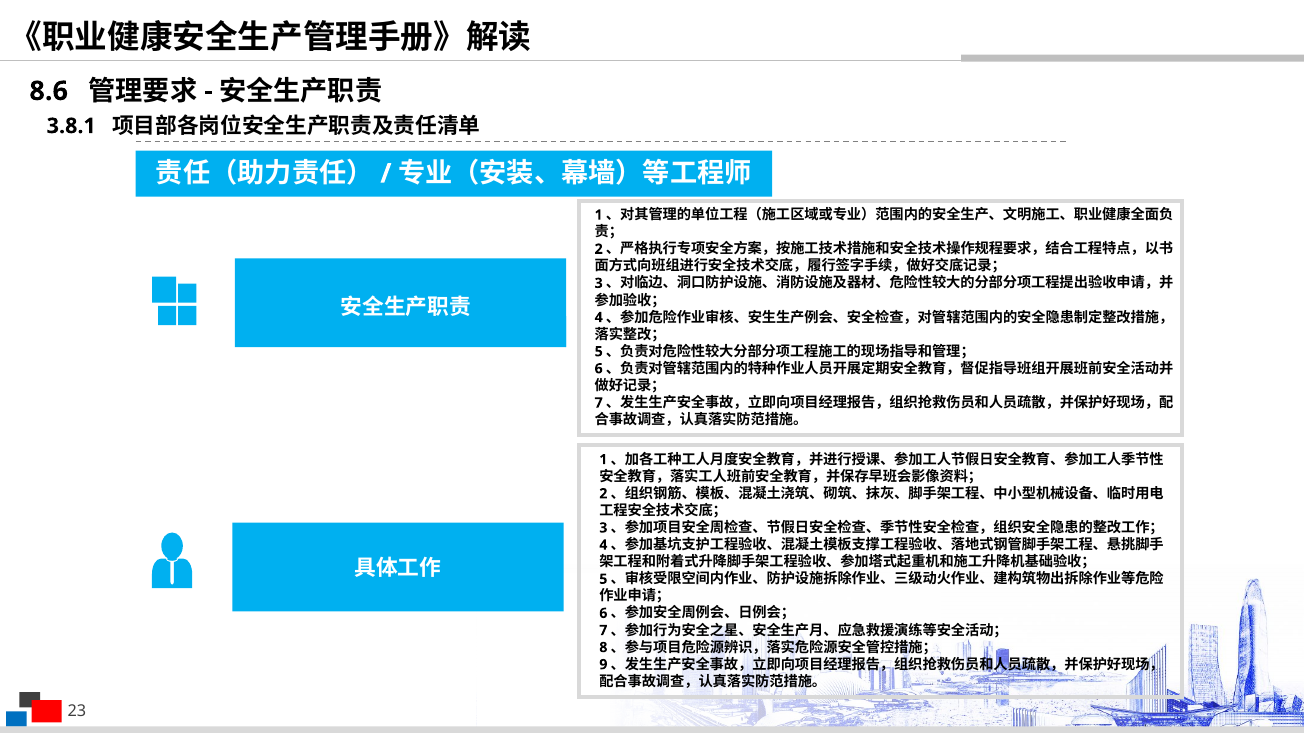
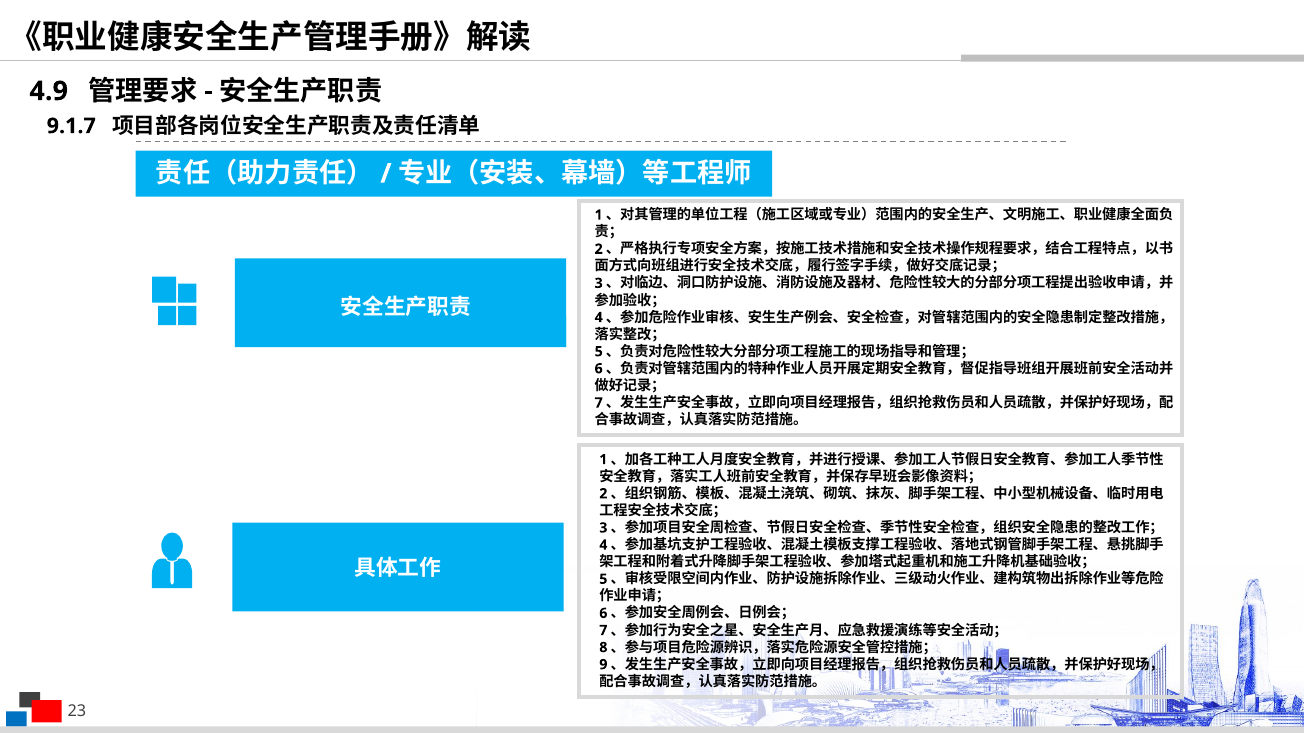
8.6: 8.6 -> 4.9 (49, 91)
3.8.1: 3.8.1 -> 9.1.7 (71, 126)
